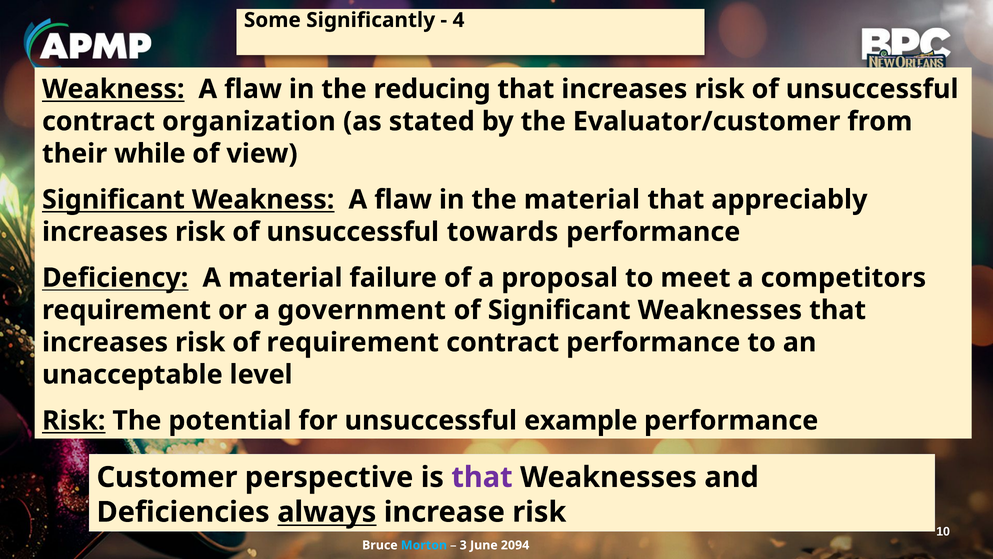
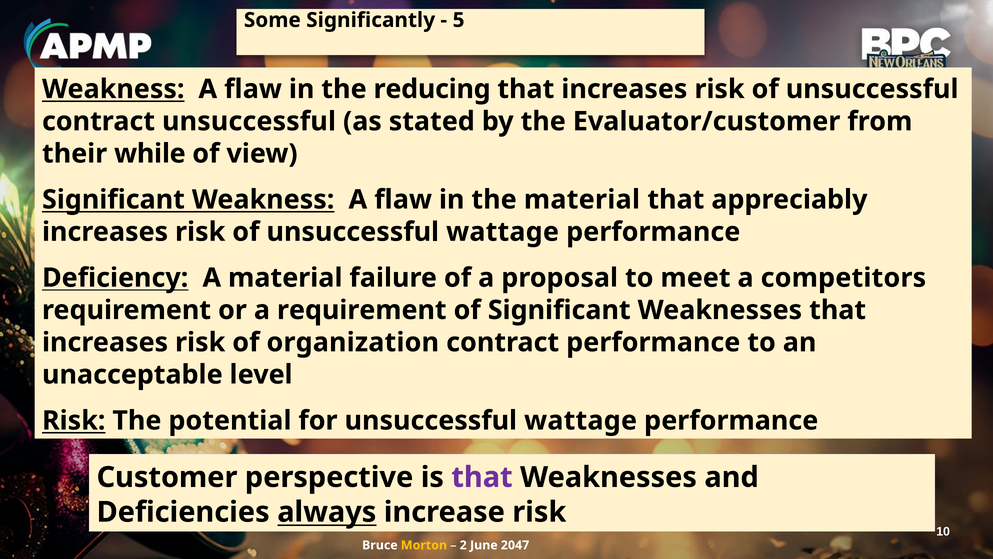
4: 4 -> 5 (459, 20)
contract organization: organization -> unsuccessful (249, 121)
of unsuccessful towards: towards -> wattage (503, 232)
a government: government -> requirement (362, 310)
of requirement: requirement -> organization (353, 342)
for unsuccessful example: example -> wattage (581, 420)
Morton colour: light blue -> yellow (424, 545)
3: 3 -> 2 (463, 545)
2094: 2094 -> 2047 (515, 545)
